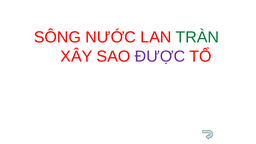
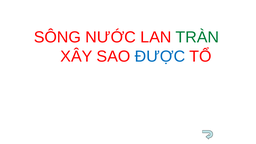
ĐƯỢC colour: purple -> blue (160, 56)
